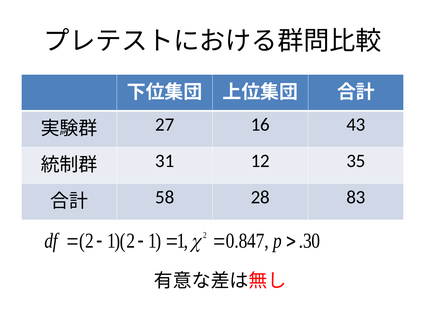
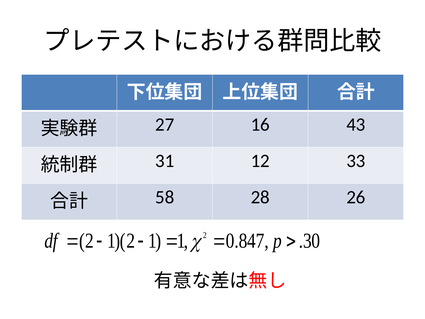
35: 35 -> 33 (356, 161)
83: 83 -> 26 (356, 197)
